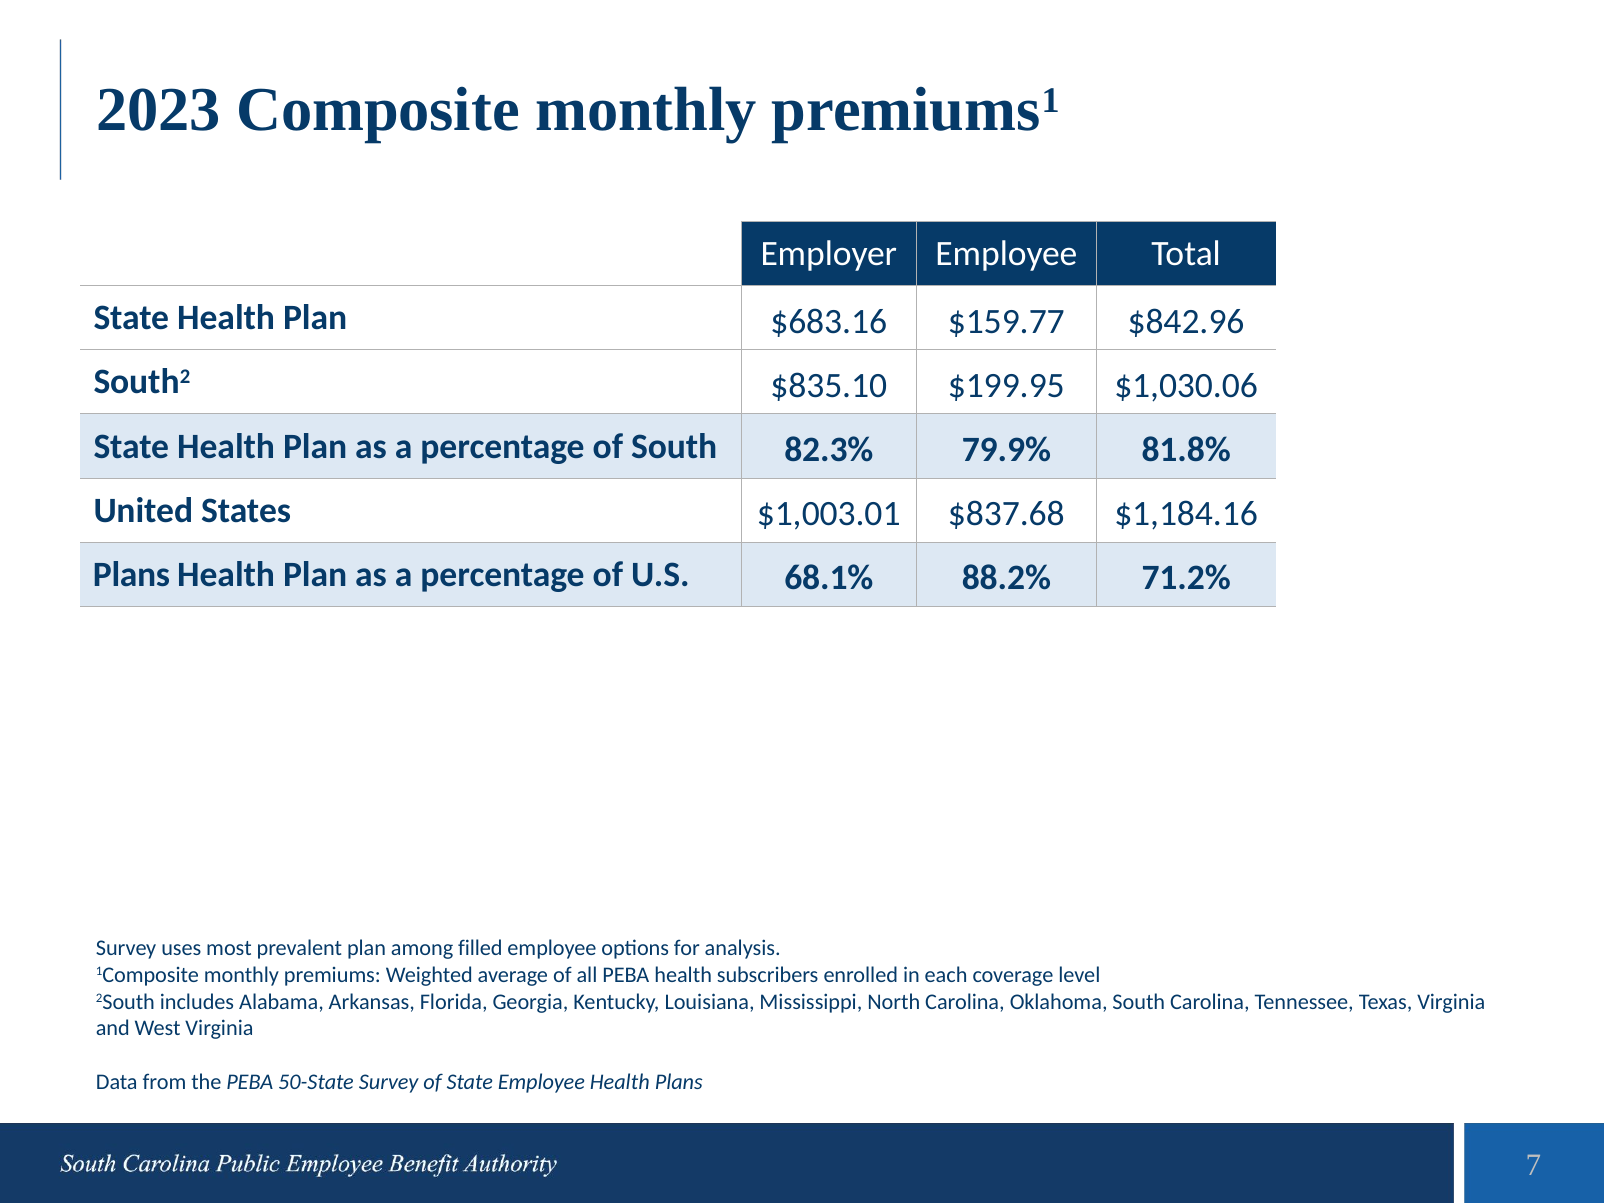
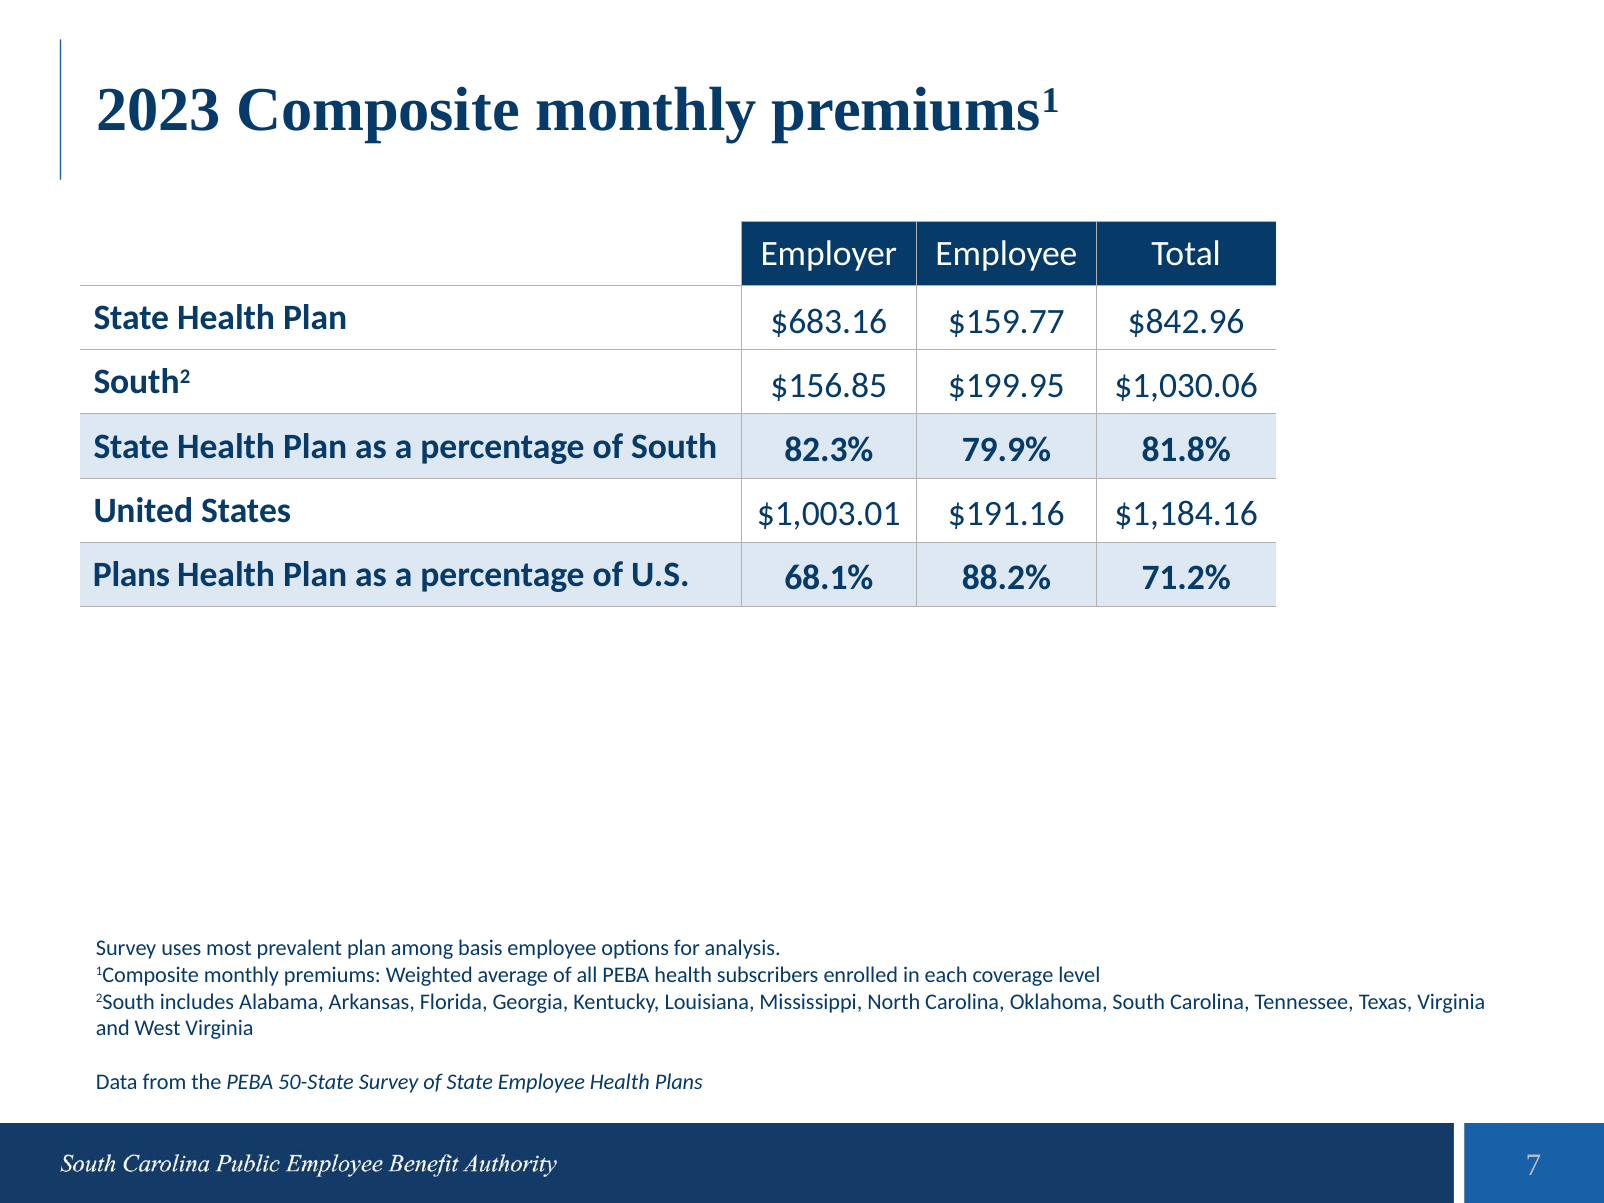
$835.10: $835.10 -> $156.85 (829, 385)
$837.68: $837.68 -> $191.16 (1006, 514)
filled: filled -> basis (480, 948)
